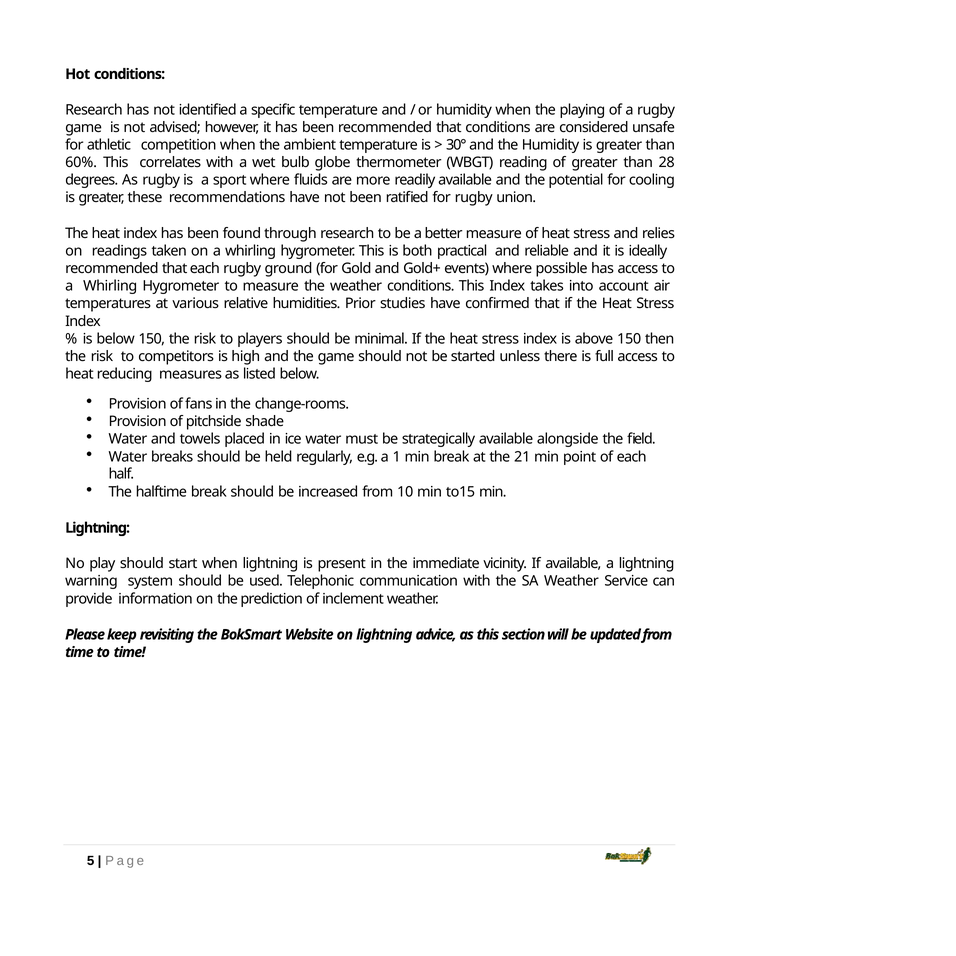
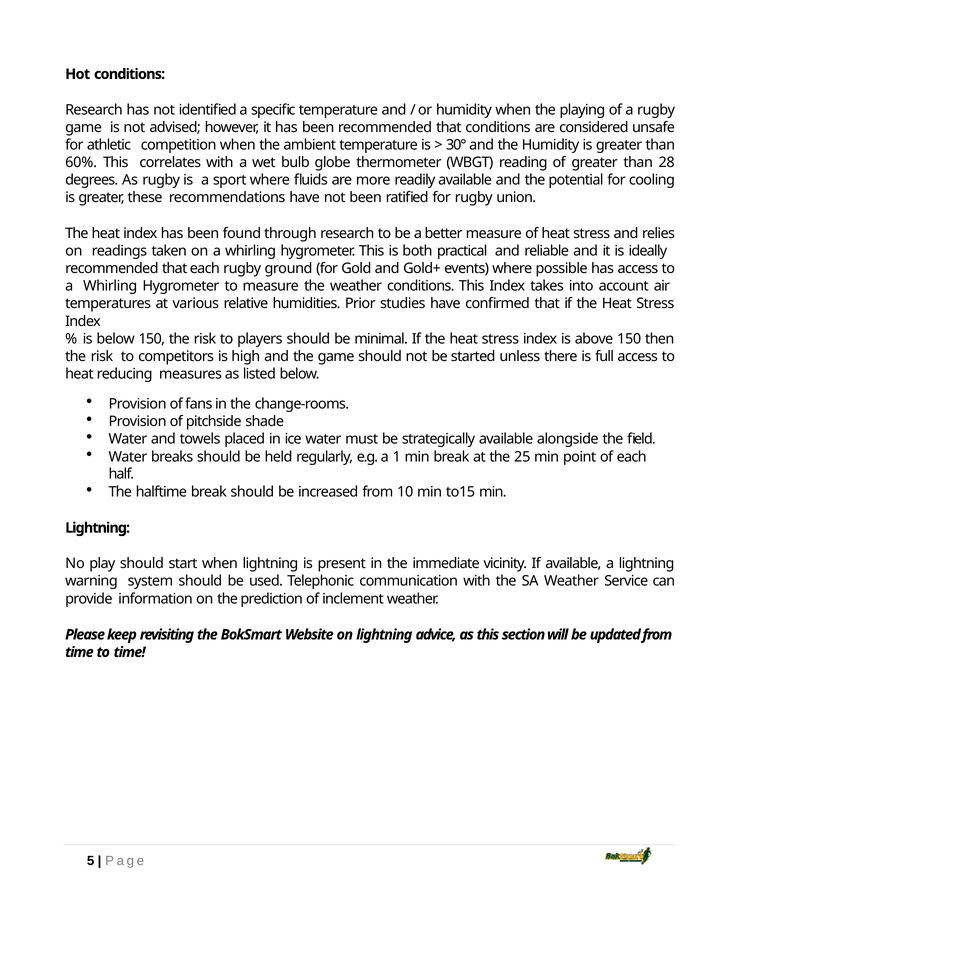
21: 21 -> 25 (522, 457)
